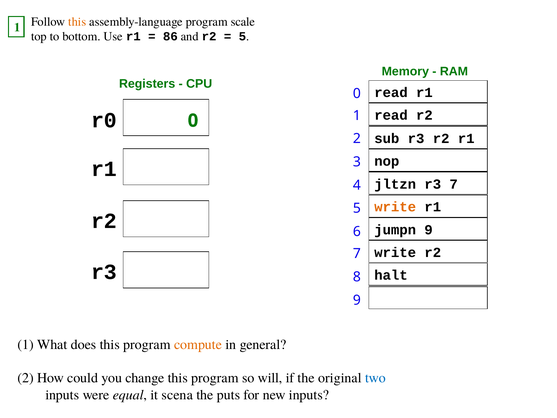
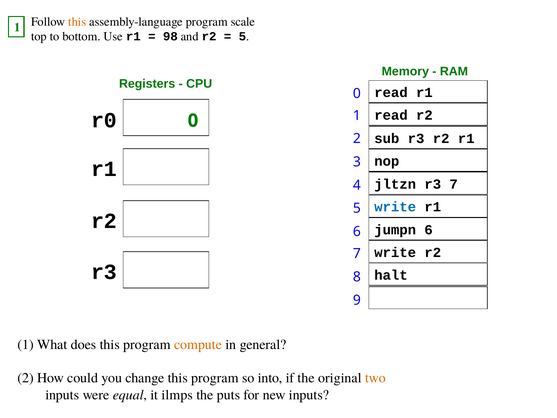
86: 86 -> 98 (170, 36)
write colour: orange -> blue (395, 207)
jumpn 9: 9 -> 6 (429, 230)
will: will -> into (270, 378)
two colour: blue -> orange (375, 378)
scena: scena -> ilmps (177, 395)
